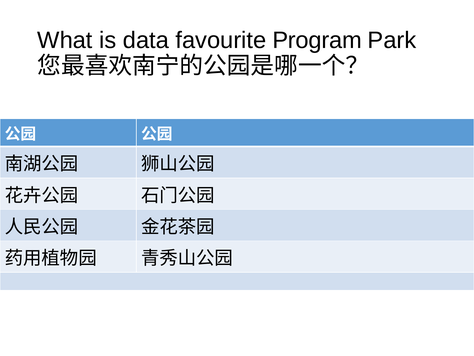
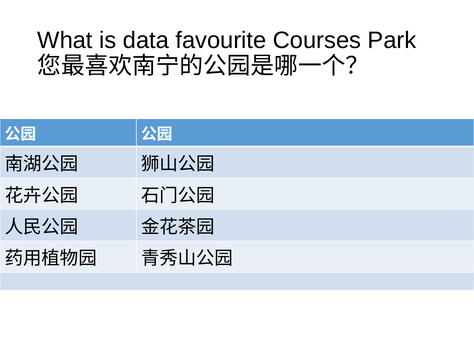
Program: Program -> Courses (317, 40)
